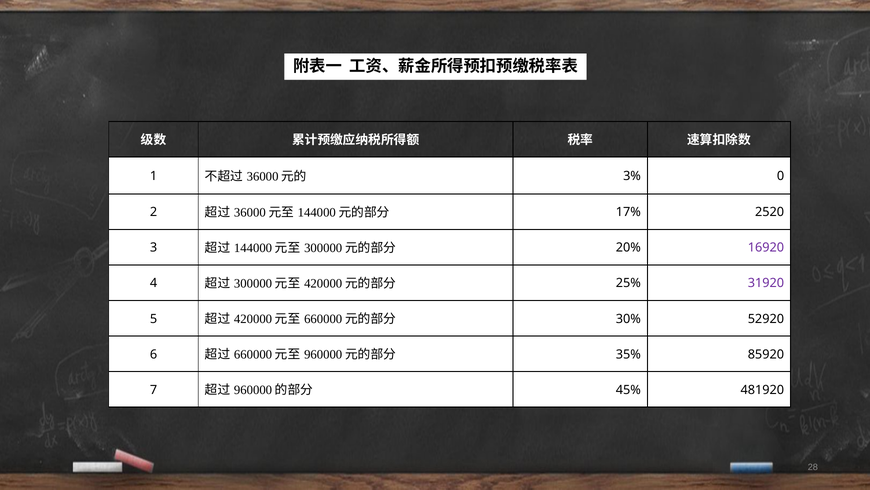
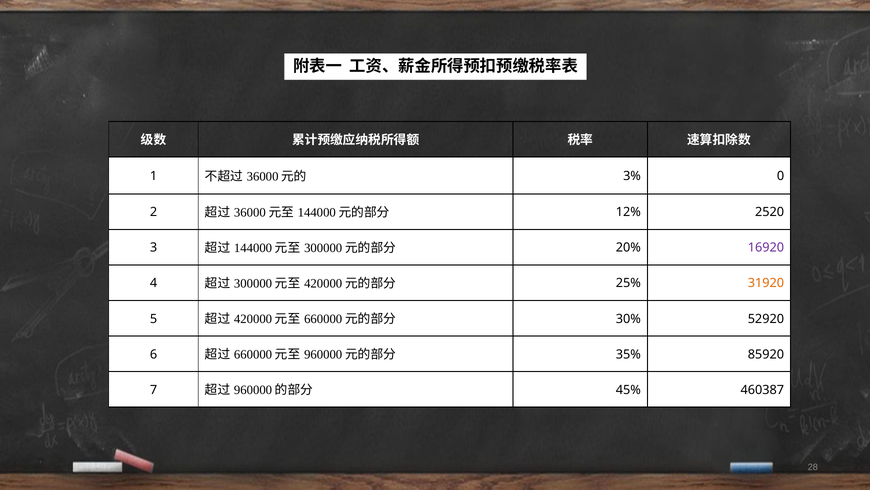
17%: 17% -> 12% (628, 212)
31920 colour: purple -> orange (766, 283)
481920: 481920 -> 460387 (762, 389)
